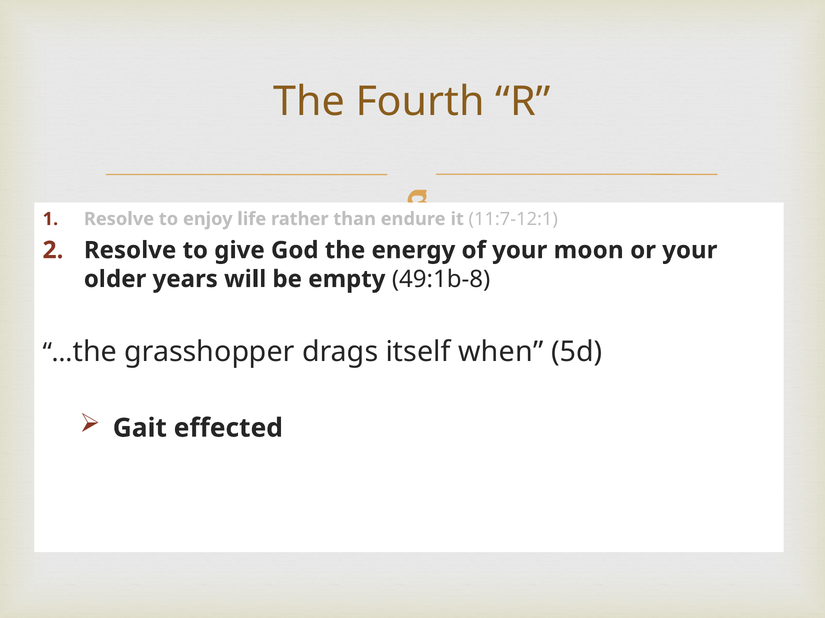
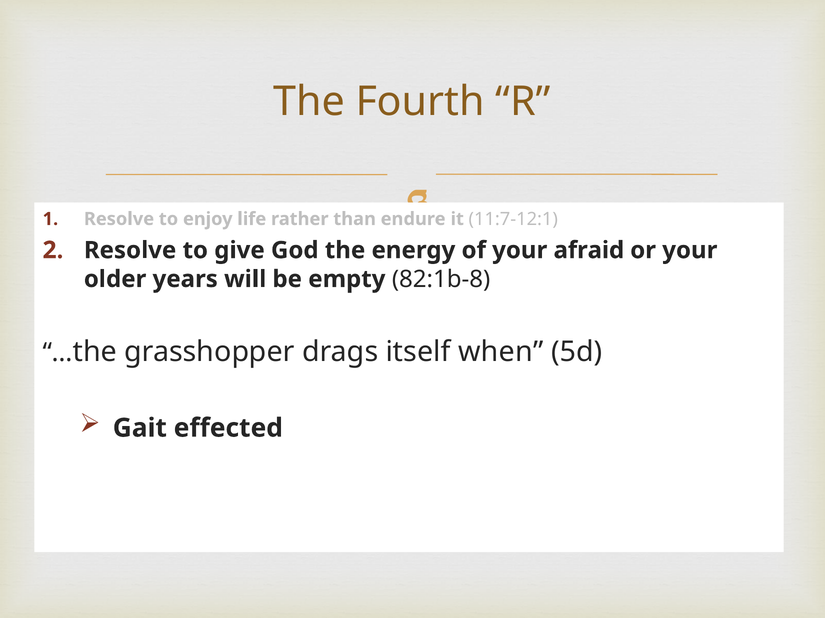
moon: moon -> afraid (589, 251)
49:1b-8: 49:1b-8 -> 82:1b-8 (441, 279)
